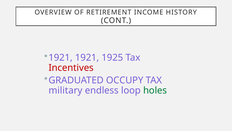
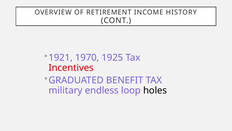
1921 1921: 1921 -> 1970 (87, 57)
OCCUPY: OCCUPY -> BENEFIT (125, 80)
holes colour: green -> black (155, 90)
